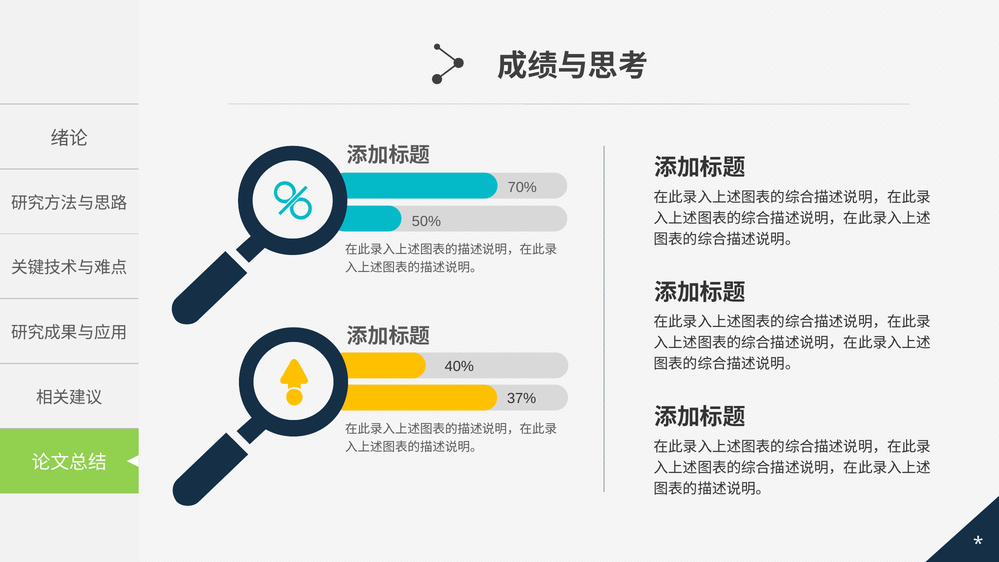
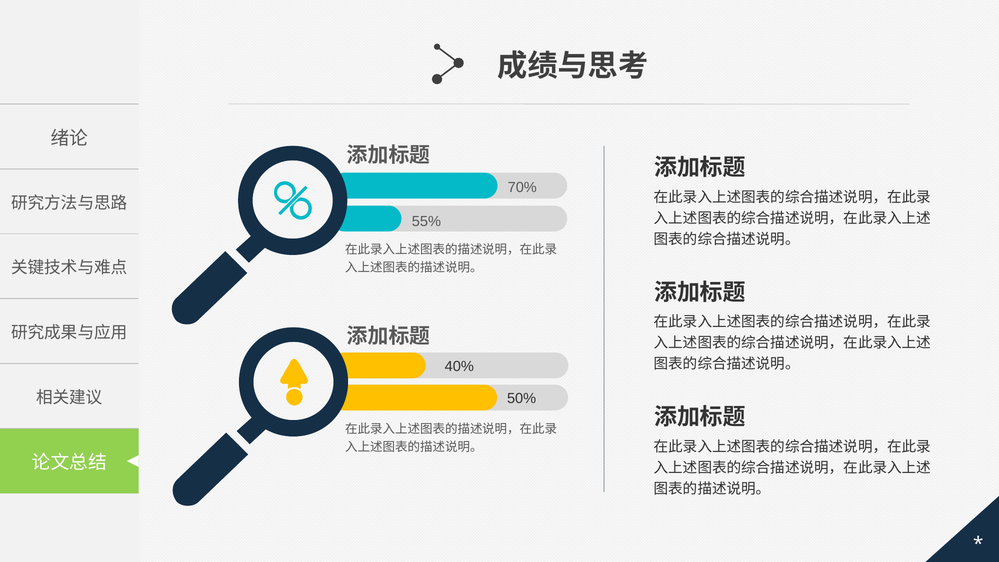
50%: 50% -> 55% (426, 221)
37%: 37% -> 50% (522, 399)
